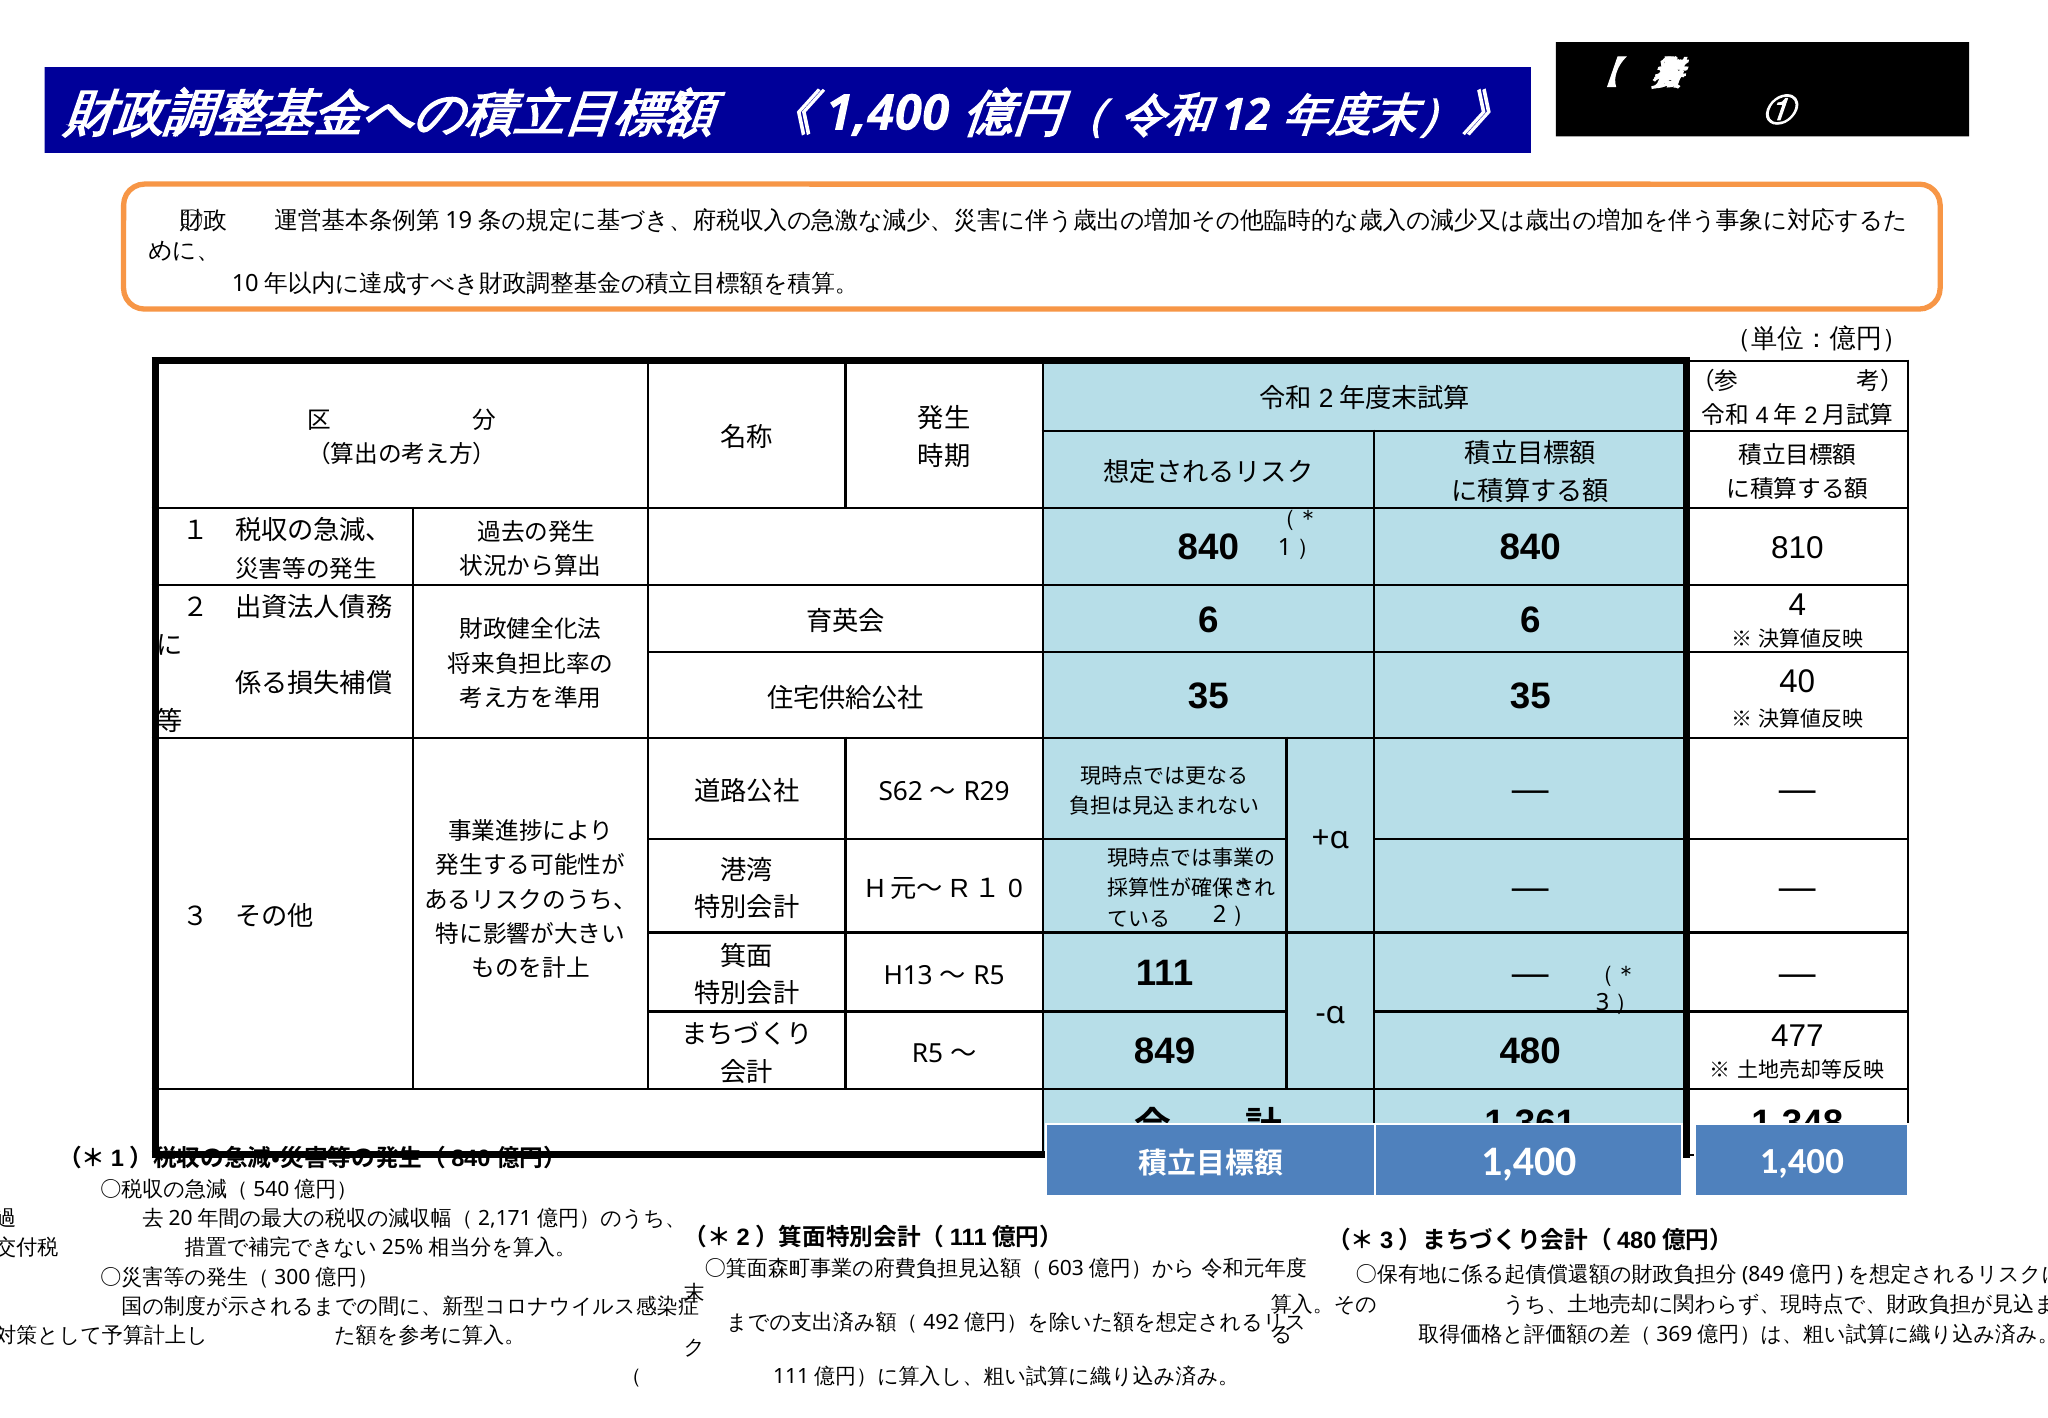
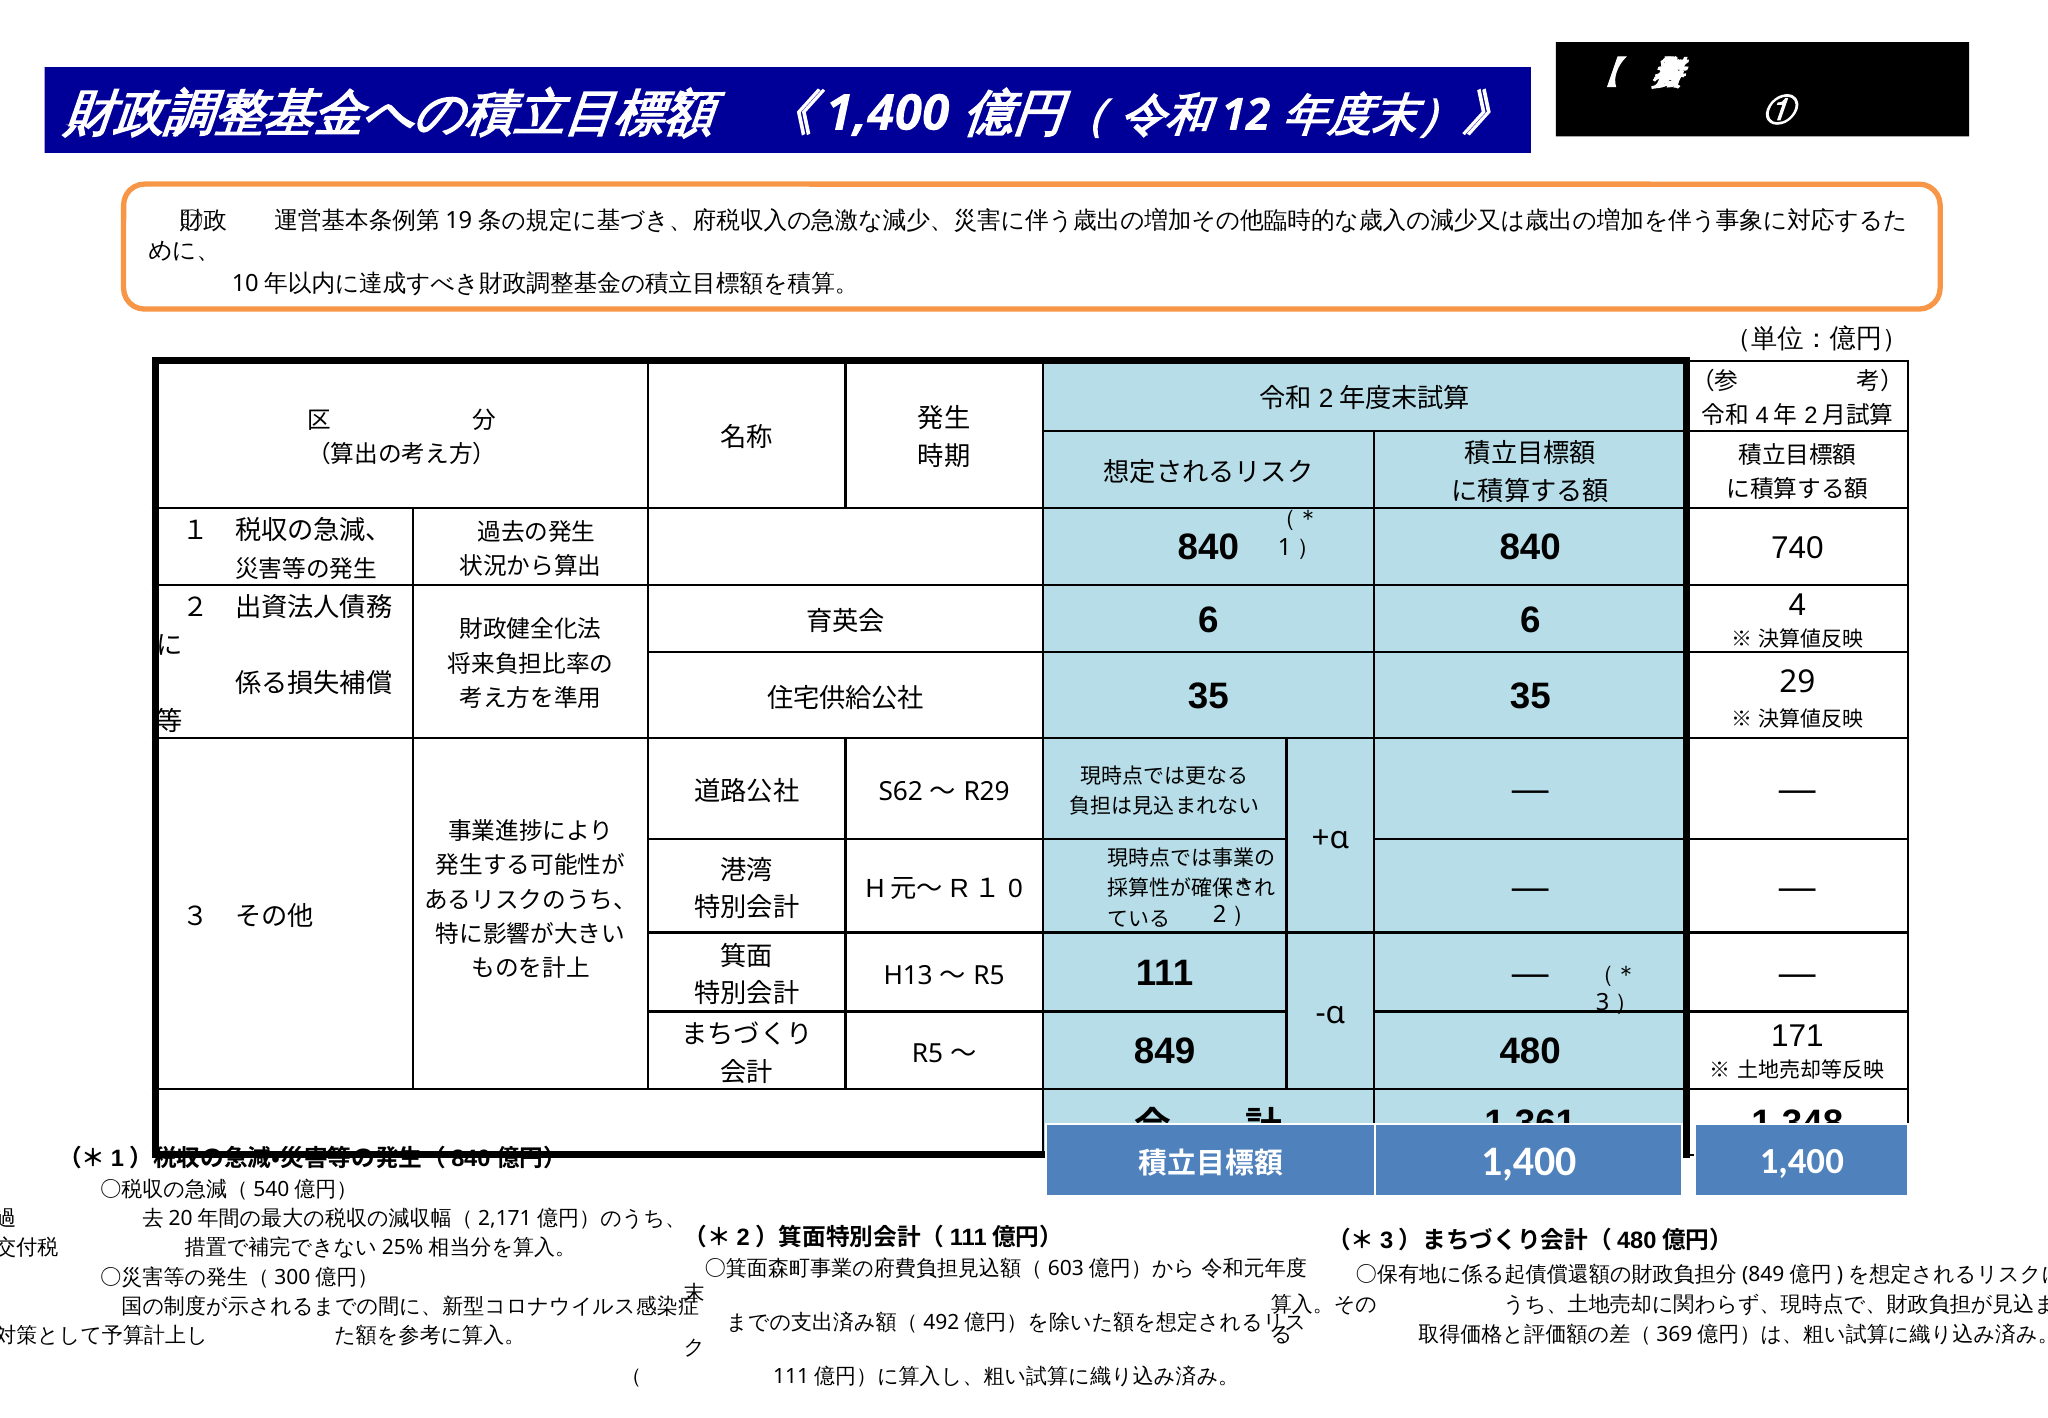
810: 810 -> 740 (1797, 548)
40: 40 -> 29 (1797, 682)
477: 477 -> 171 (1797, 1036)
